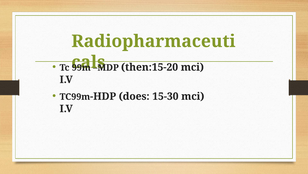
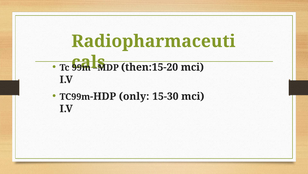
does: does -> only (134, 96)
